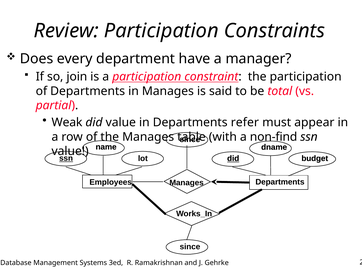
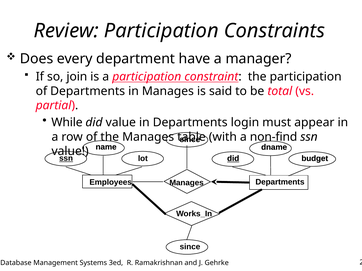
Weak: Weak -> While (67, 123)
refer: refer -> login (245, 123)
